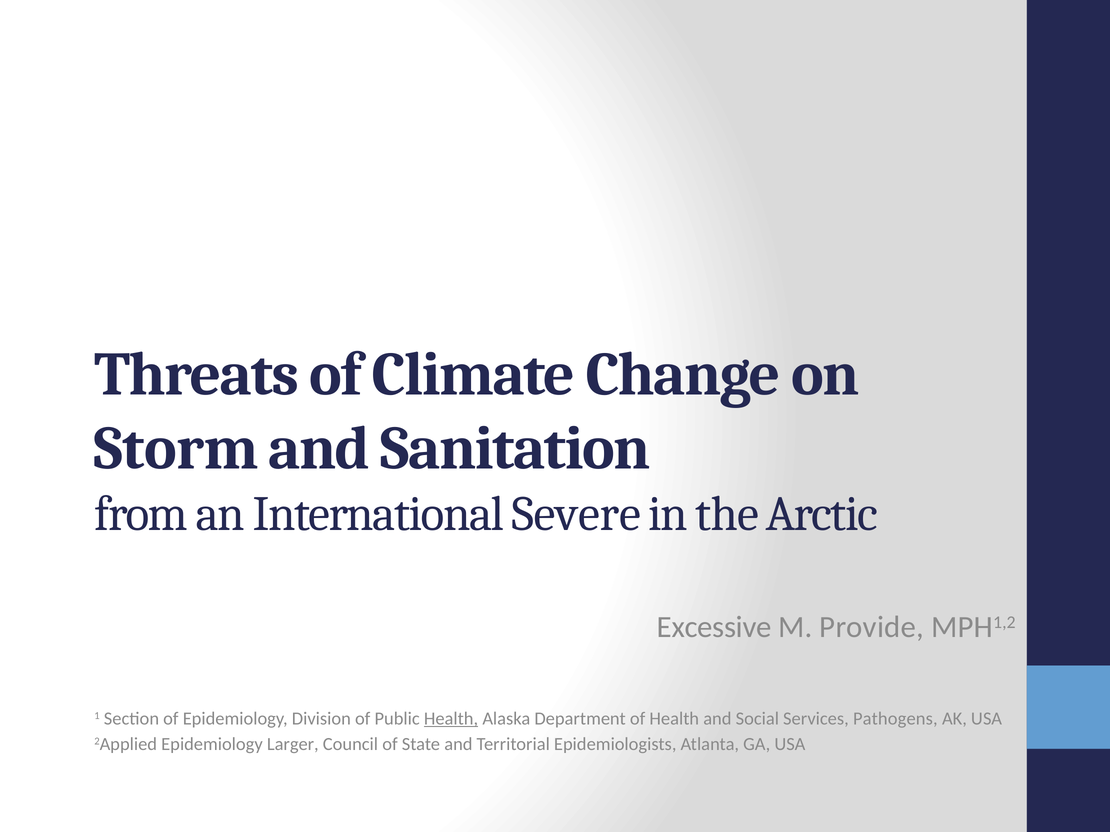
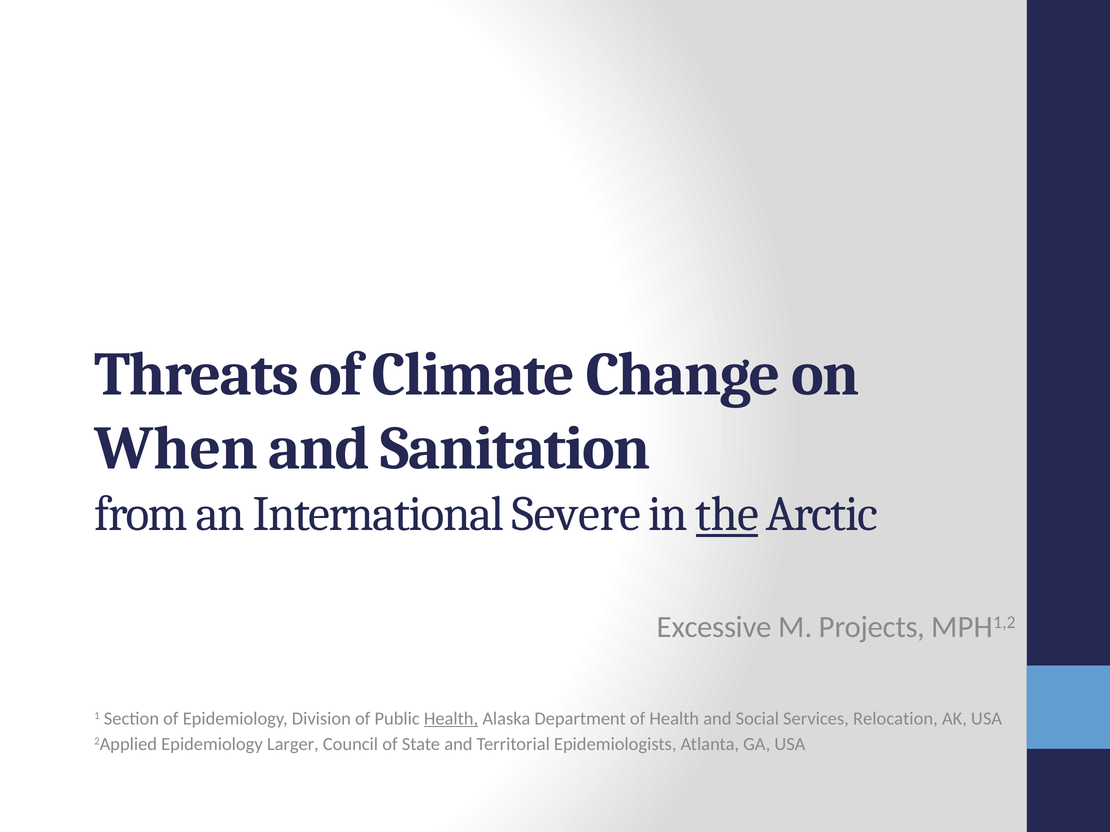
Storm: Storm -> When (176, 449)
the underline: none -> present (727, 514)
Provide: Provide -> Projects (872, 627)
Pathogens: Pathogens -> Relocation (895, 719)
